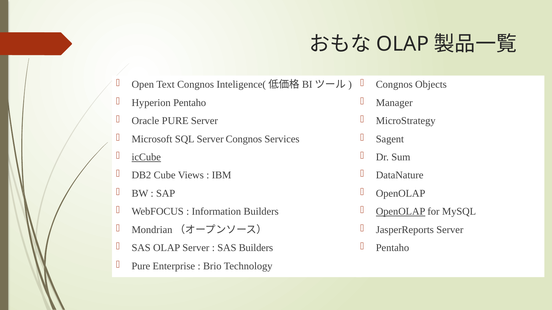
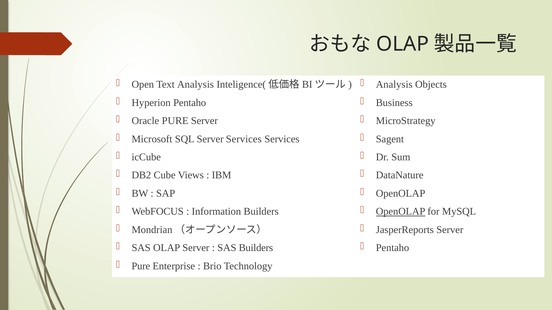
Text Congnos: Congnos -> Analysis (196, 85)
Congnos: Congnos -> Analysis (394, 85)
Manager: Manager -> Business (394, 103)
Server Congnos: Congnos -> Services (244, 139)
icCube underline: present -> none (146, 157)
